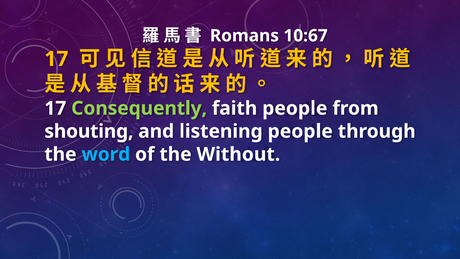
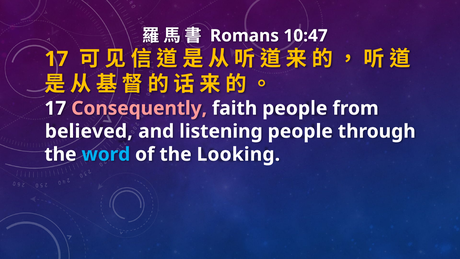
10:67: 10:67 -> 10:47 (306, 36)
Consequently colour: light green -> pink (139, 108)
shouting: shouting -> believed (89, 131)
Without: Without -> Looking (238, 154)
